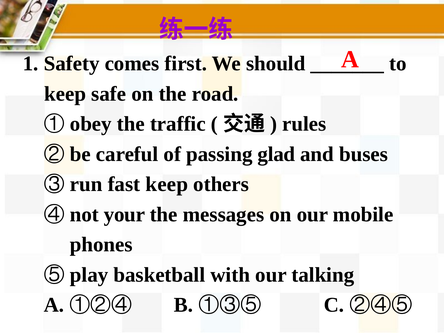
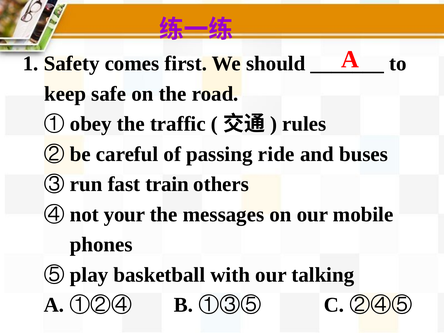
glad: glad -> ride (276, 154)
fast keep: keep -> train (167, 184)
